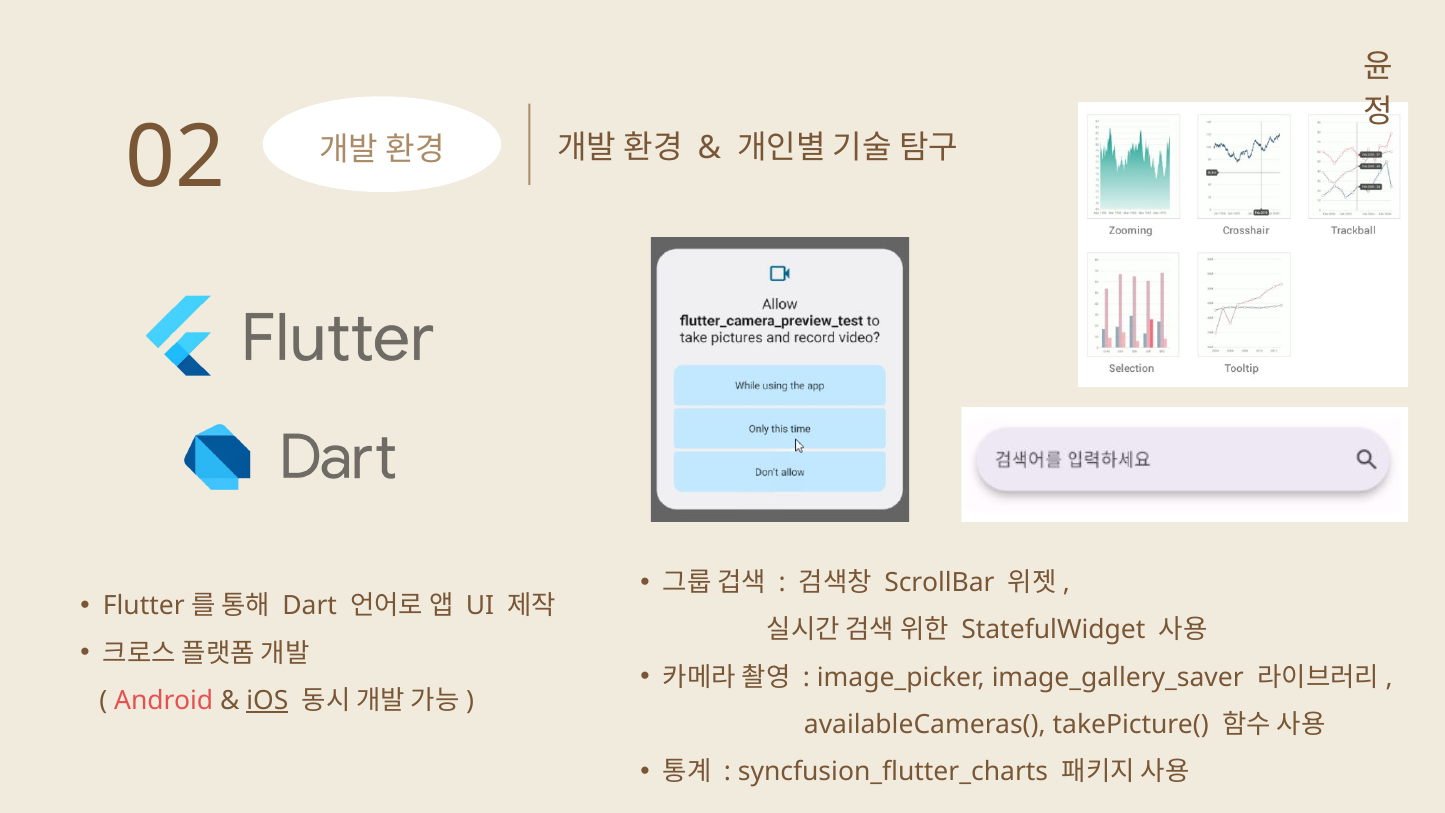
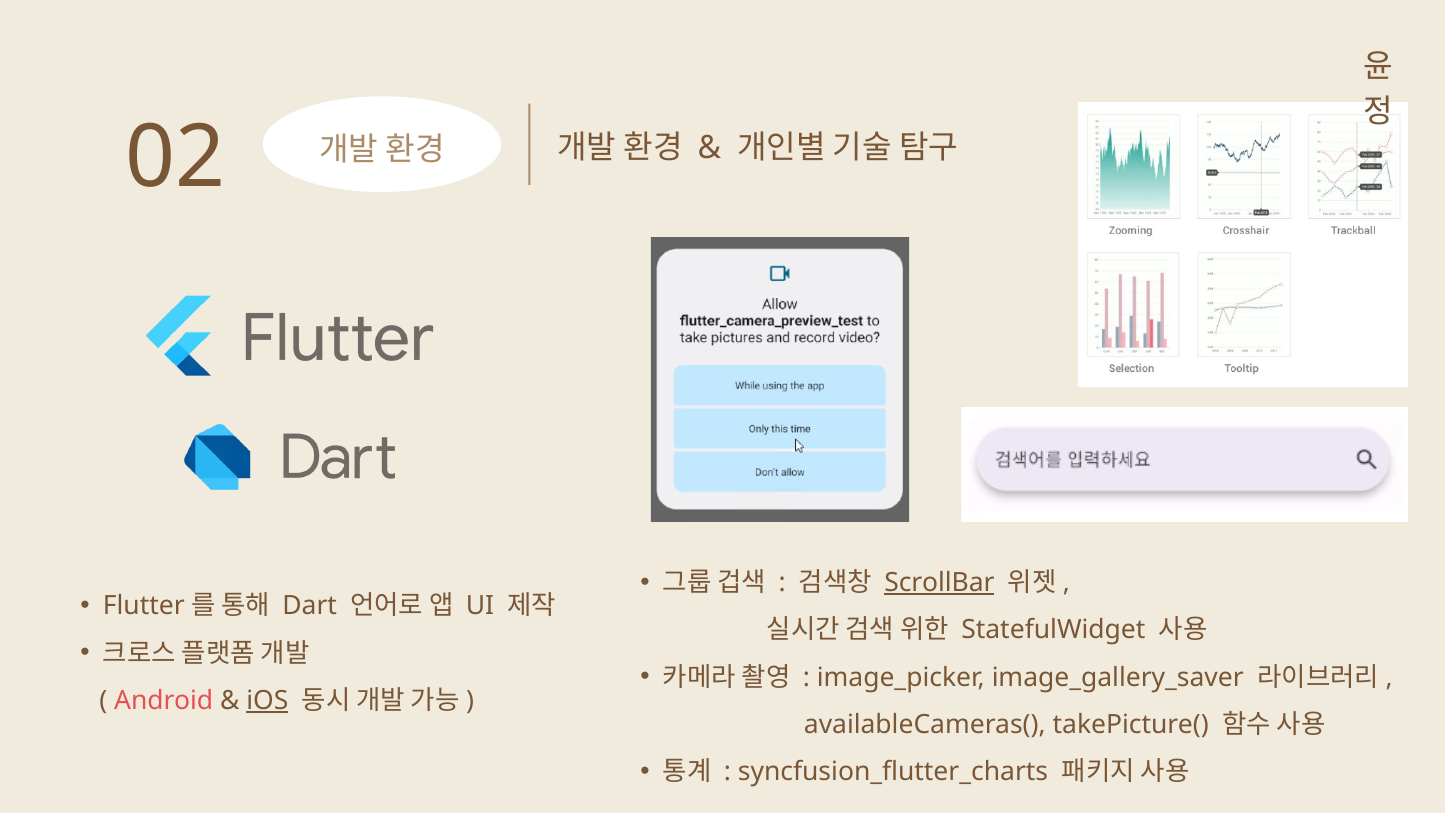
ScrollBar underline: none -> present (939, 583)
